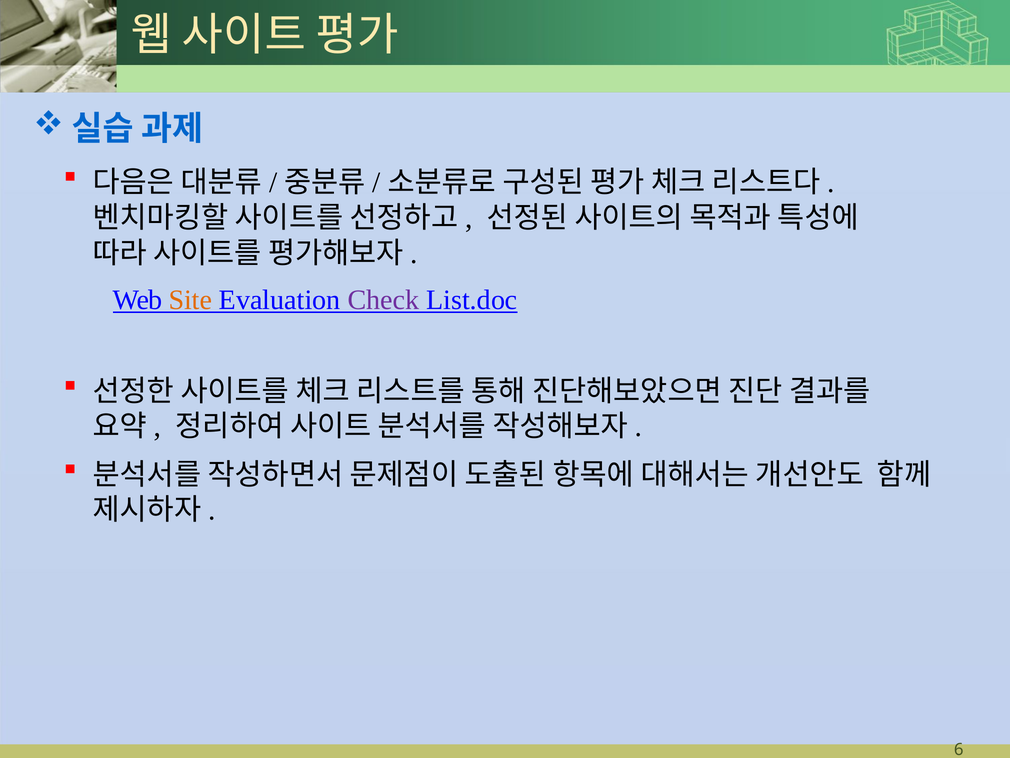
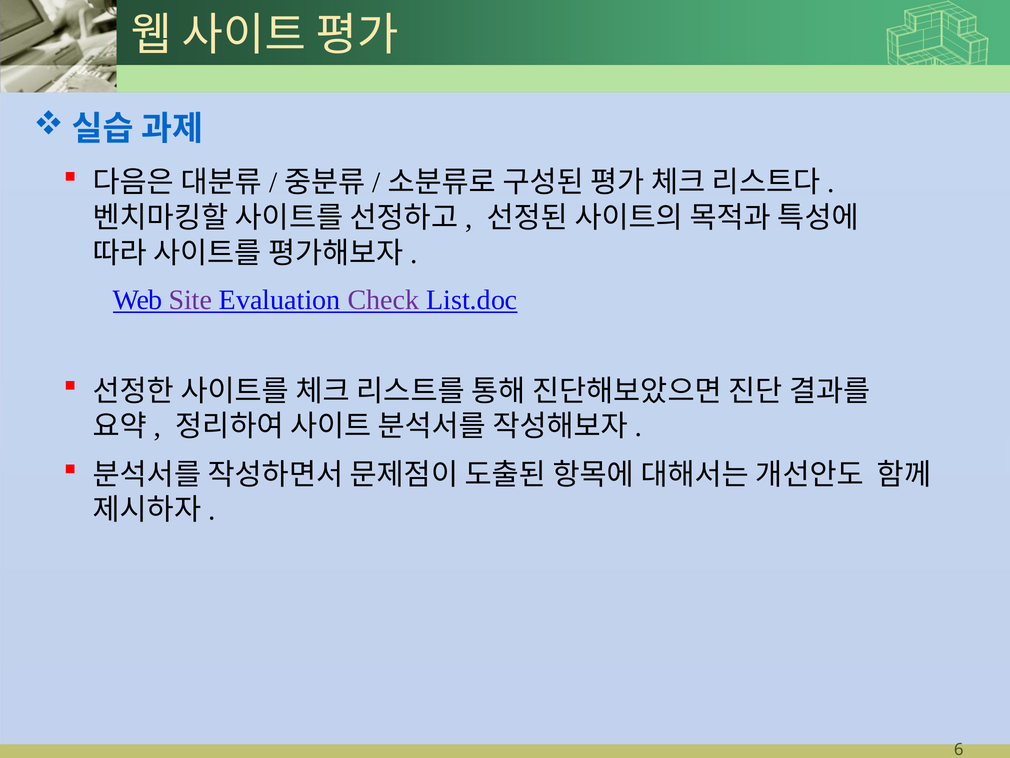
Site colour: orange -> purple (190, 300)
